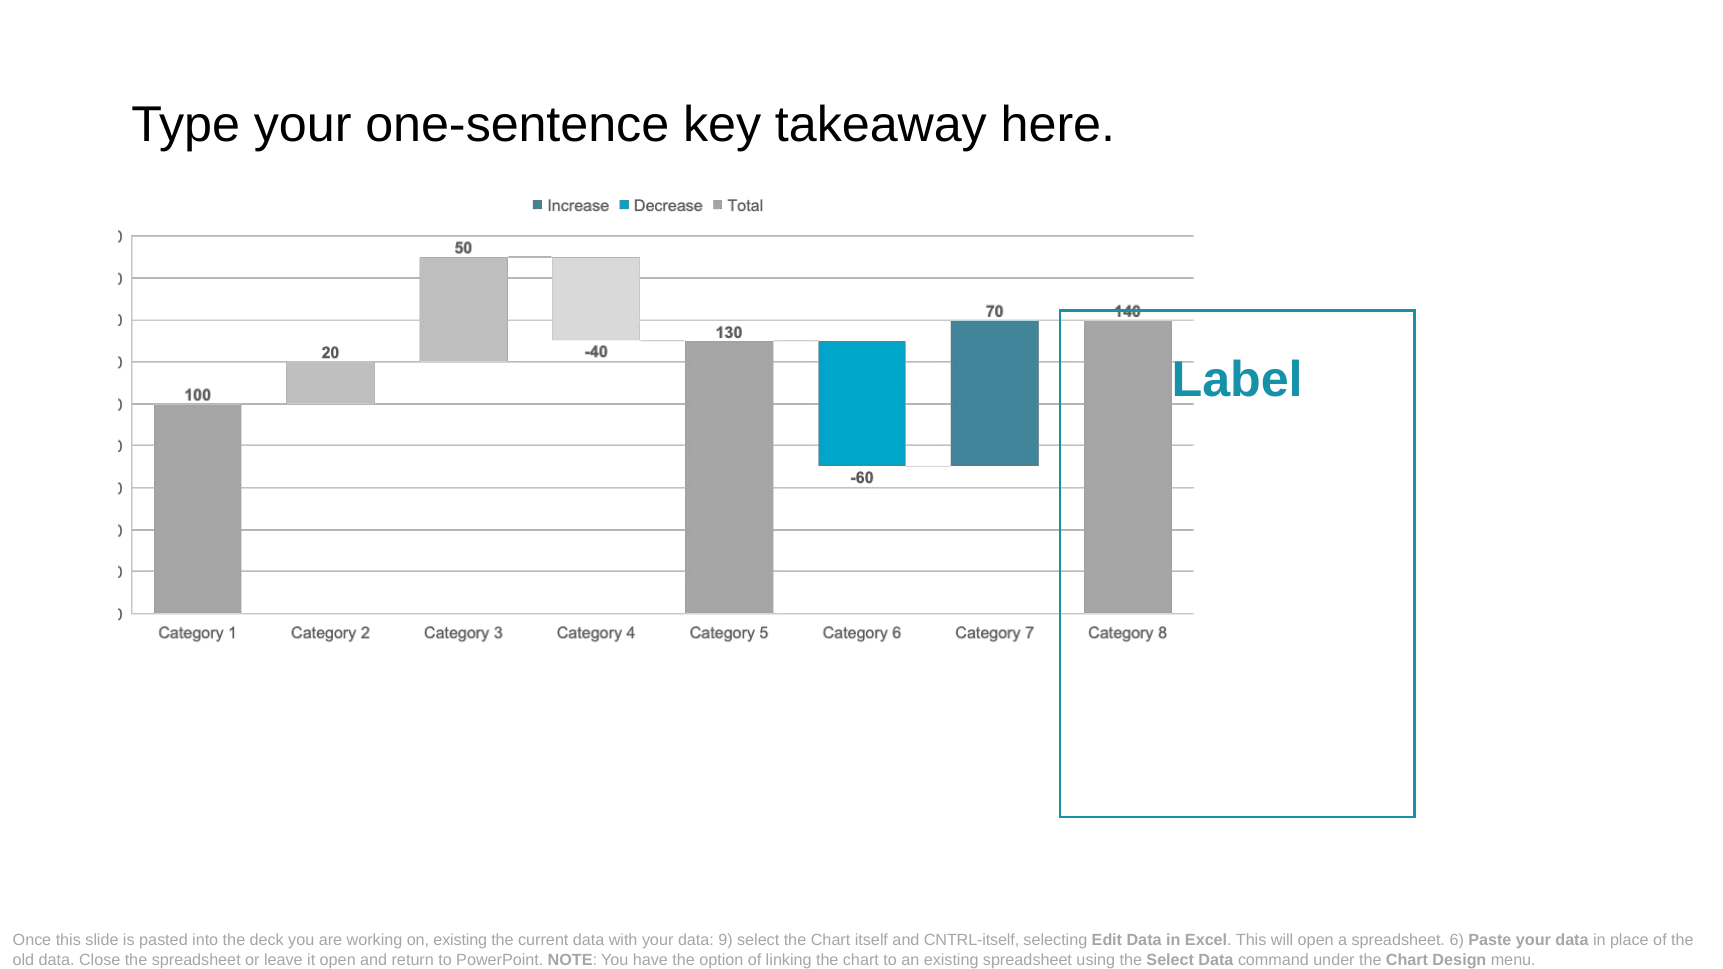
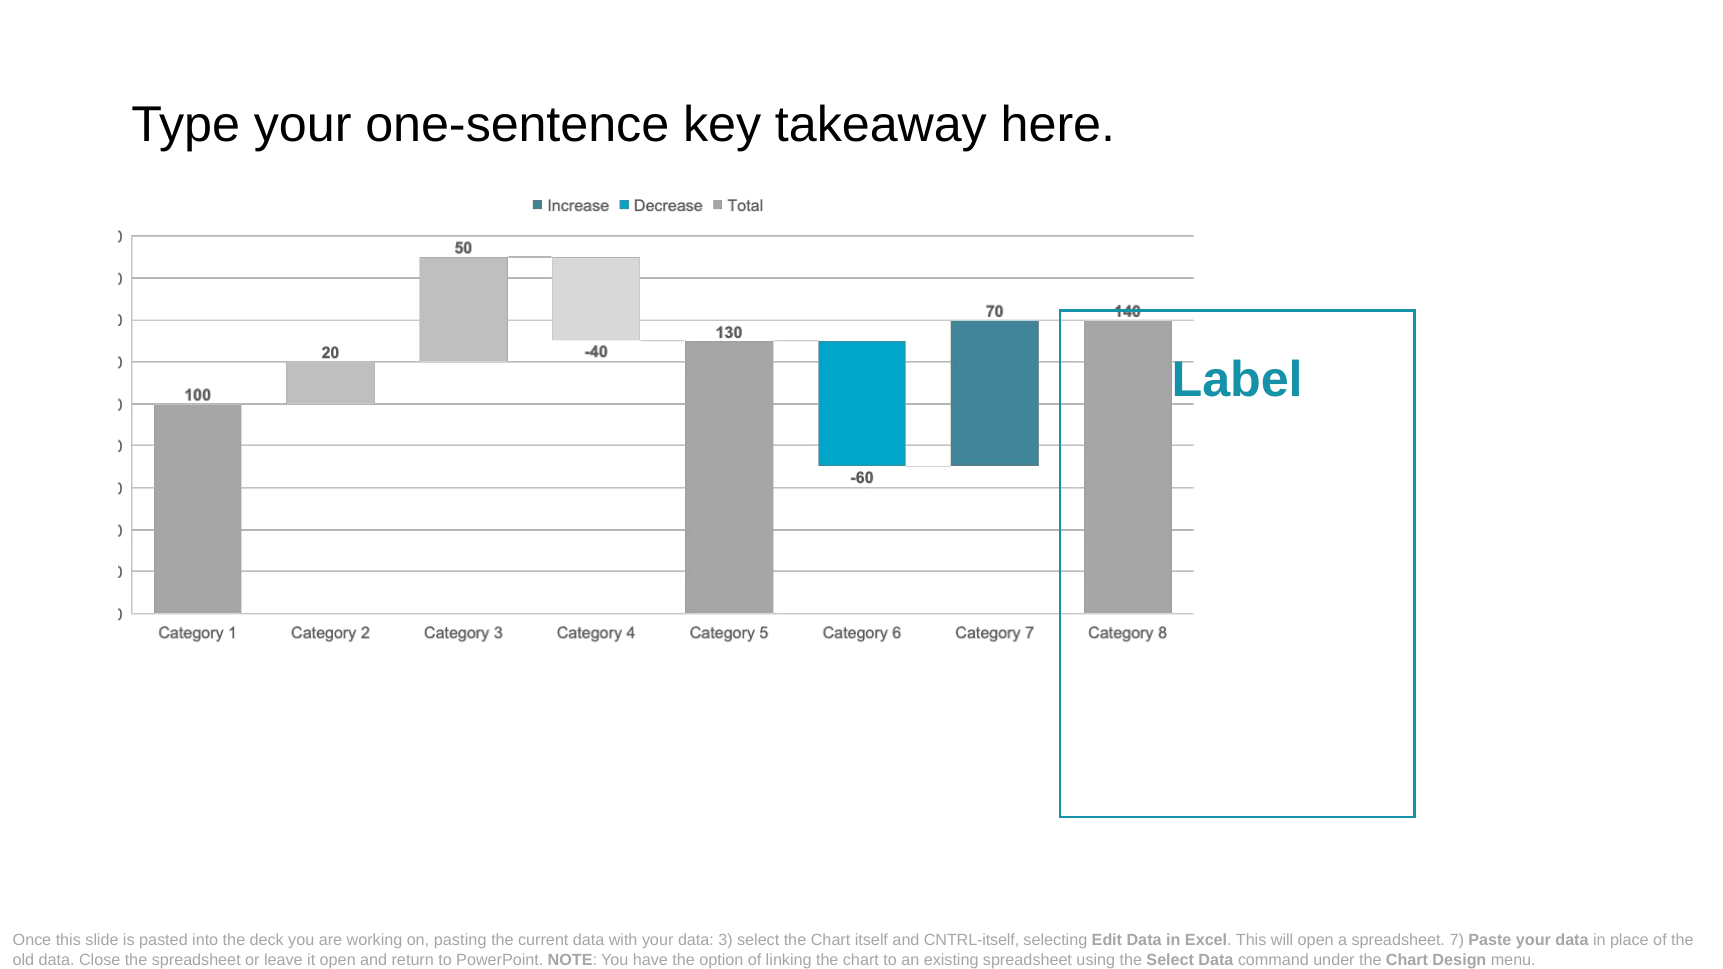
on existing: existing -> pasting (460, 940)
9: 9 -> 3 (725, 940)
6: 6 -> 7 (1457, 940)
